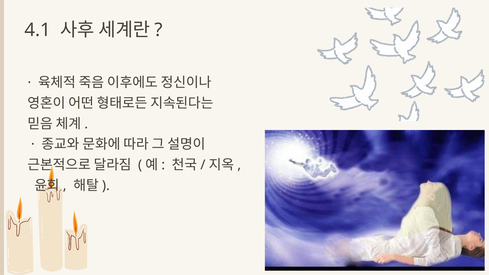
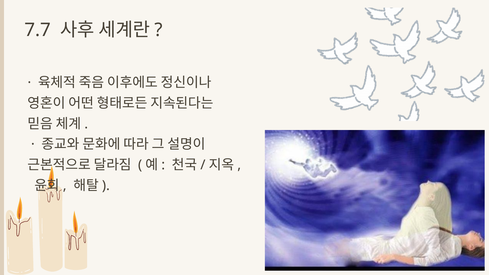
4.1: 4.1 -> 7.7 (38, 30)
